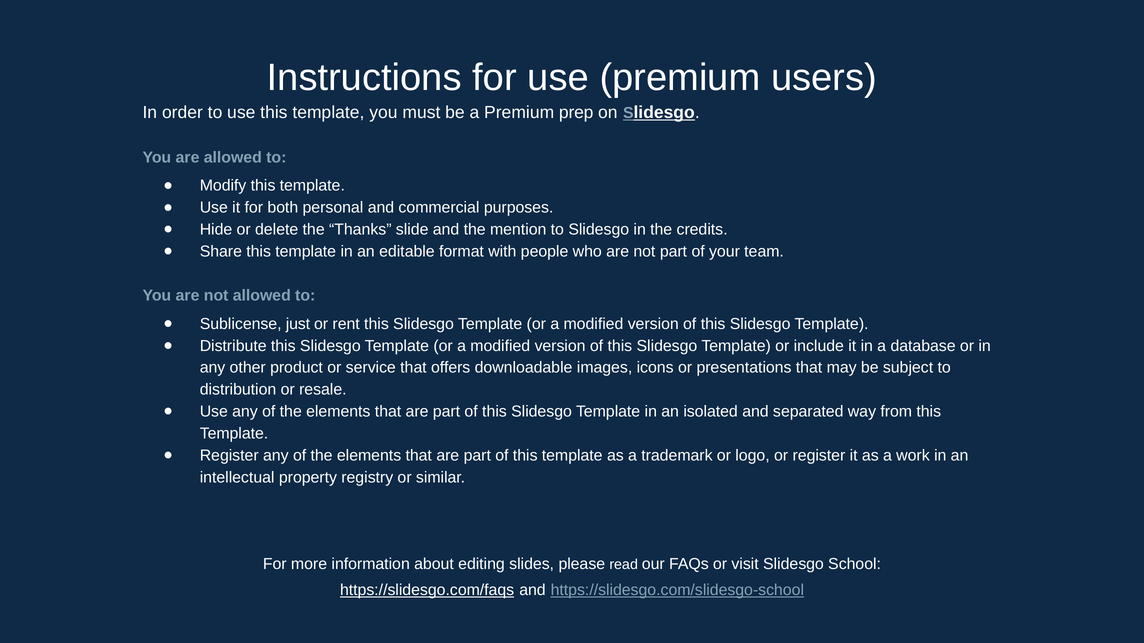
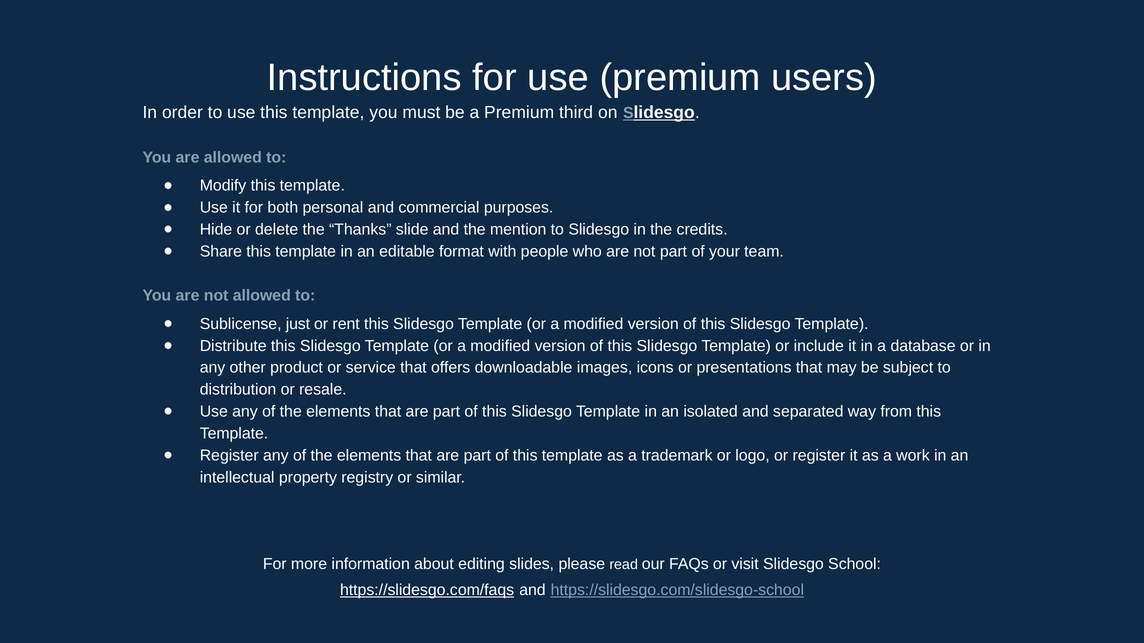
prep: prep -> third (576, 113)
